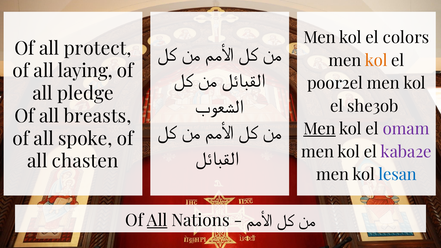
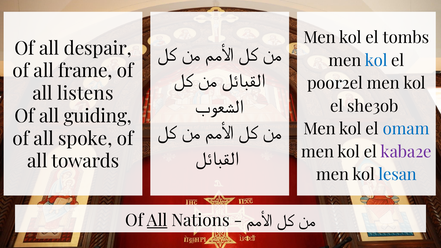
colors: colors -> tombs (406, 38)
protect: protect -> despair (98, 49)
kol colour: orange -> blue (376, 61)
laying: laying -> frame (85, 71)
pledge: pledge -> listens (85, 94)
breasts: breasts -> guiding (98, 116)
Men underline: present -> none (320, 129)
omam colour: purple -> blue (406, 129)
chasten: chasten -> towards (85, 161)
